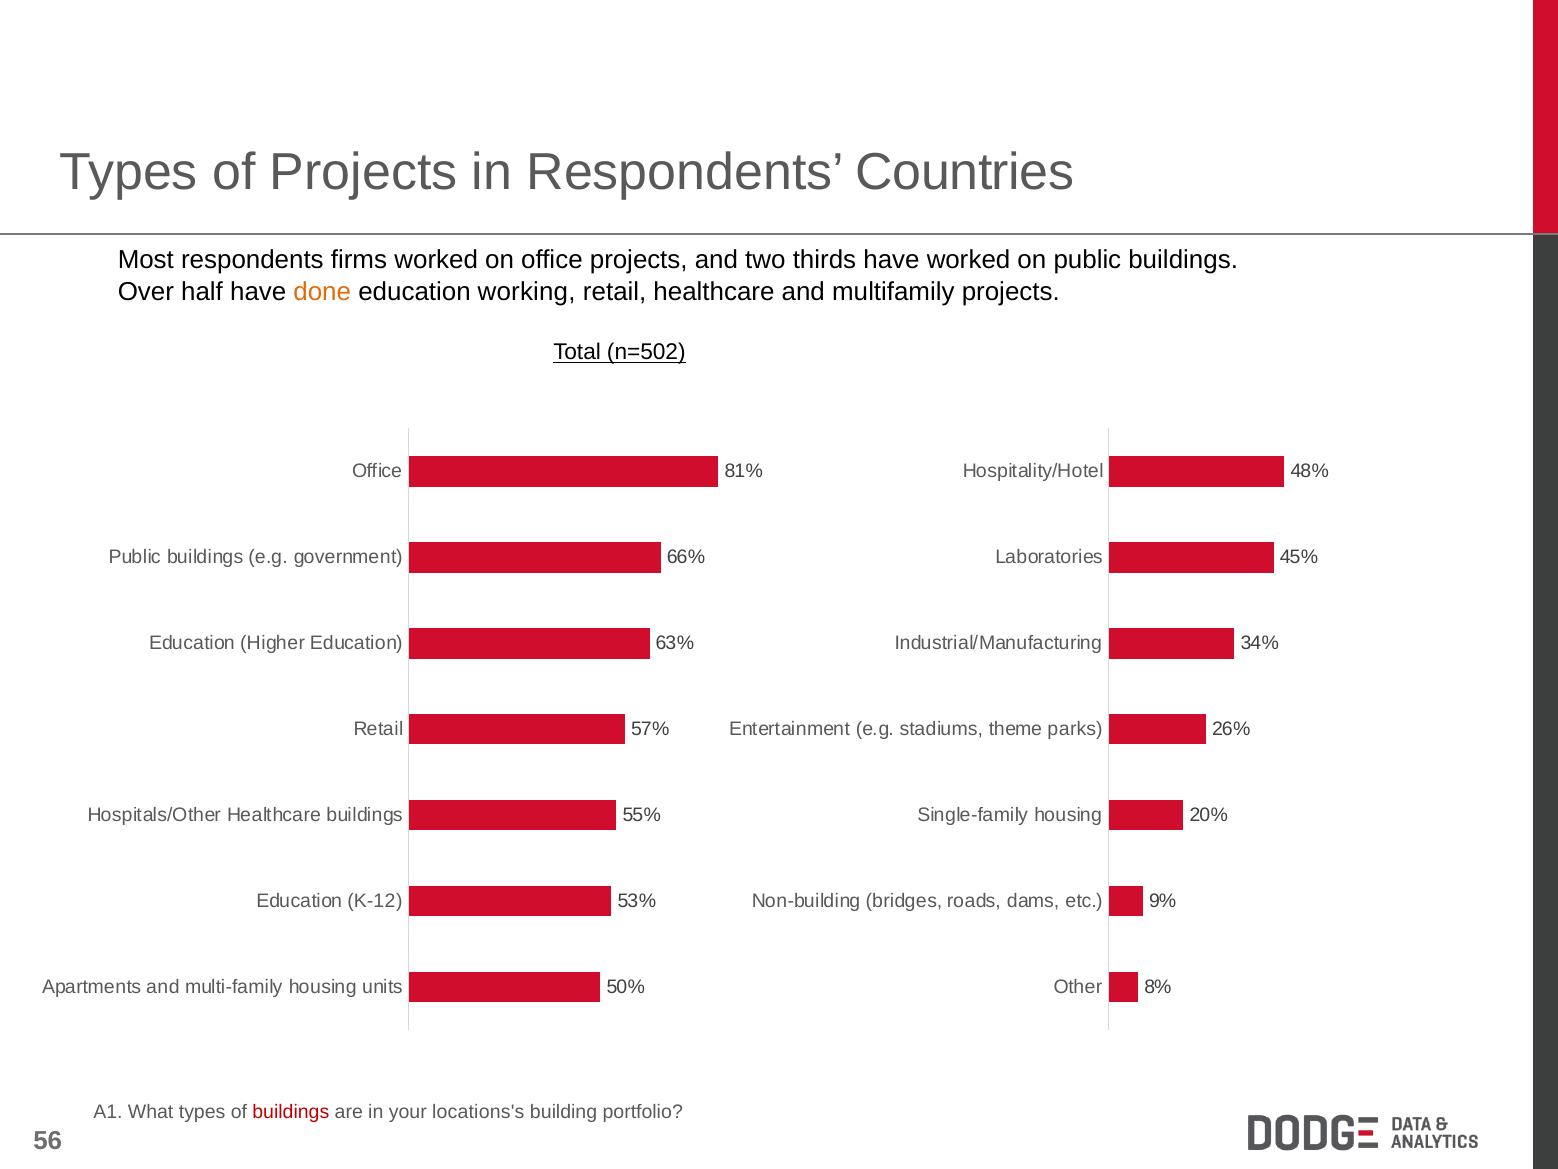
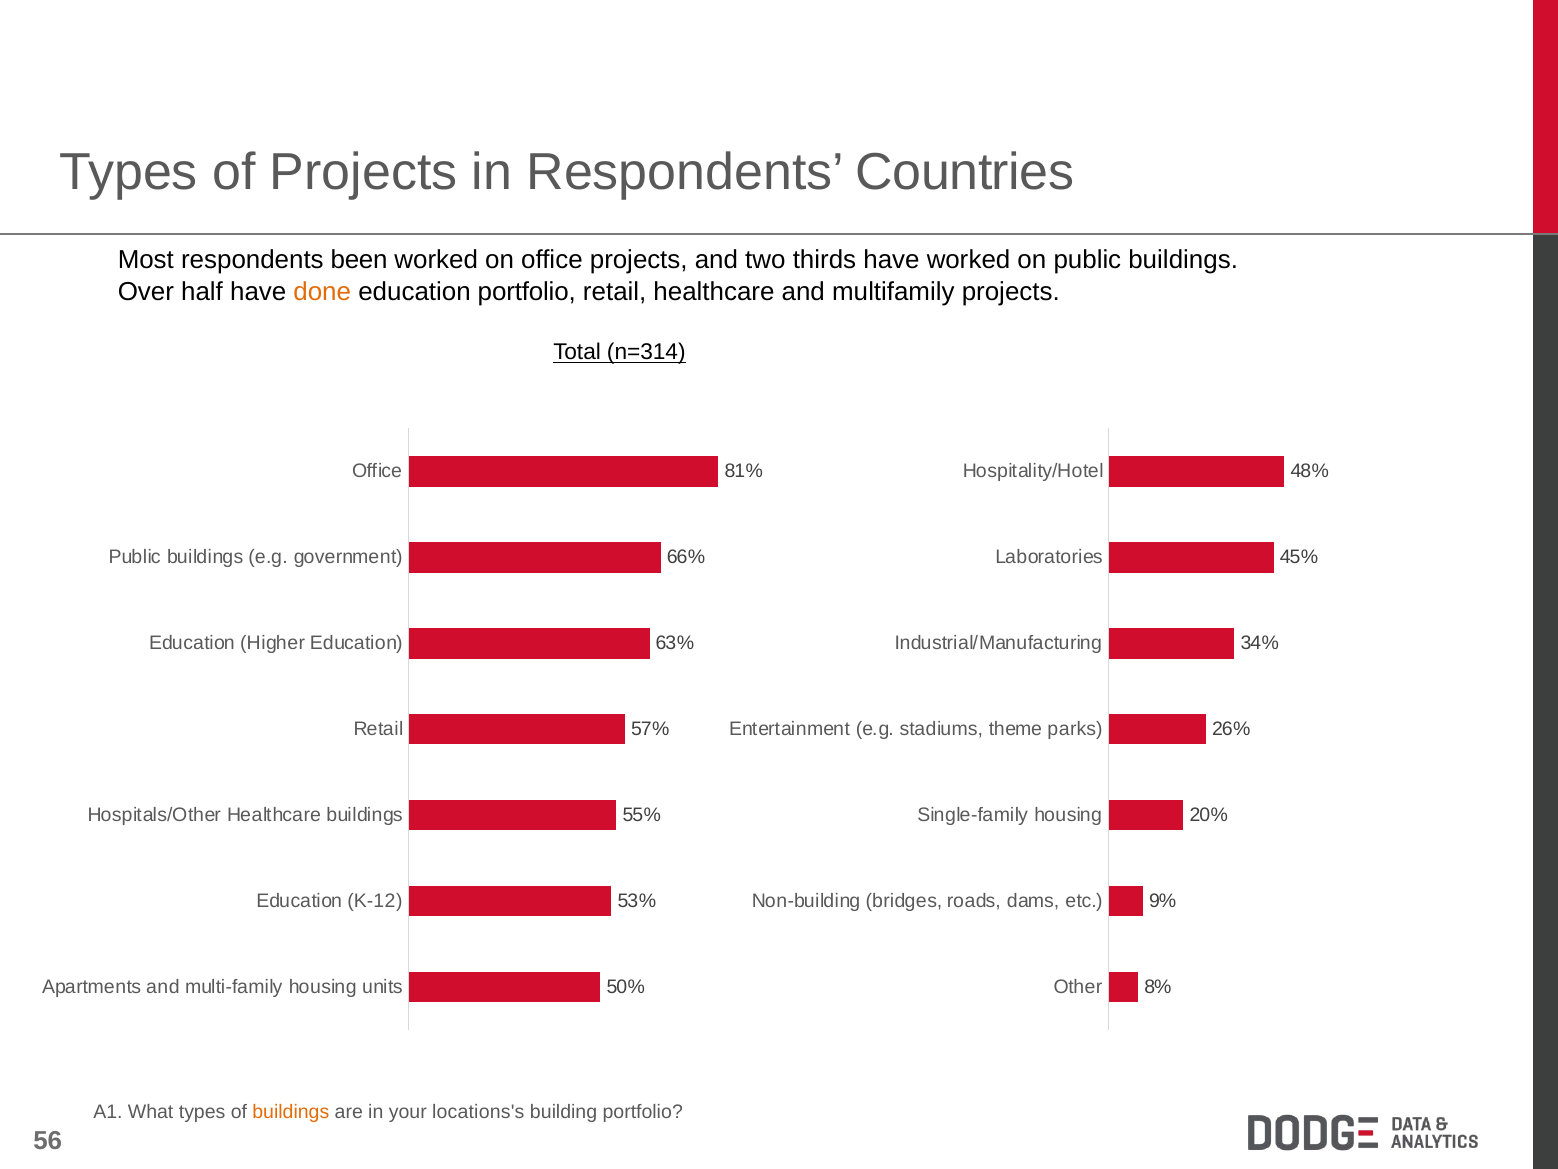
firms: firms -> been (359, 260)
education working: working -> portfolio (527, 291)
n=502: n=502 -> n=314 (646, 352)
buildings colour: red -> orange (291, 1111)
